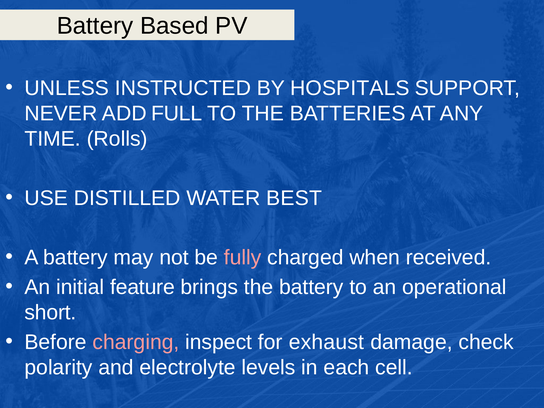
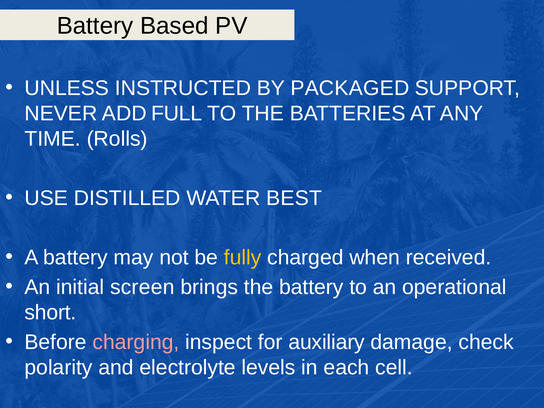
HOSPITALS: HOSPITALS -> PACKAGED (350, 88)
fully colour: pink -> yellow (243, 257)
feature: feature -> screen (142, 287)
exhaust: exhaust -> auxiliary (327, 342)
